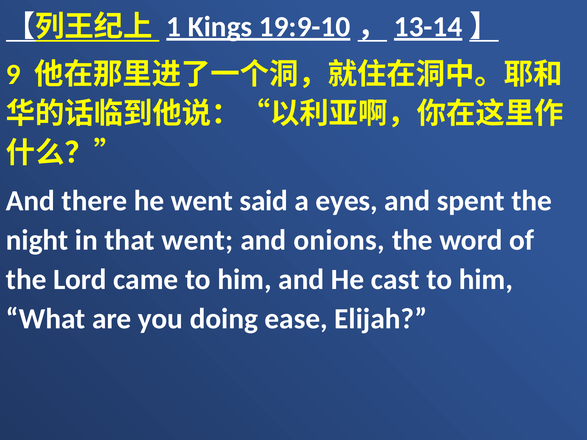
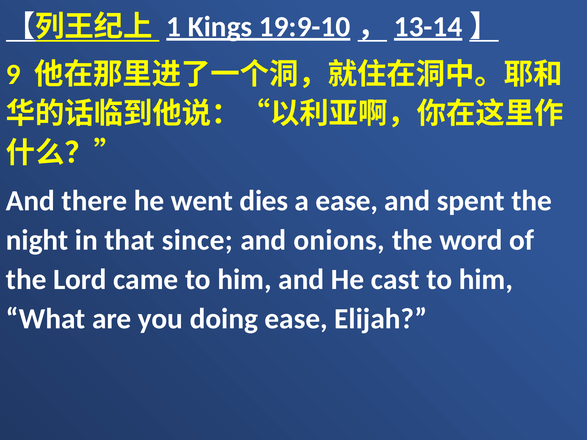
said: said -> dies (264, 201)
a eyes: eyes -> ease (347, 201)
that went: went -> since (197, 240)
